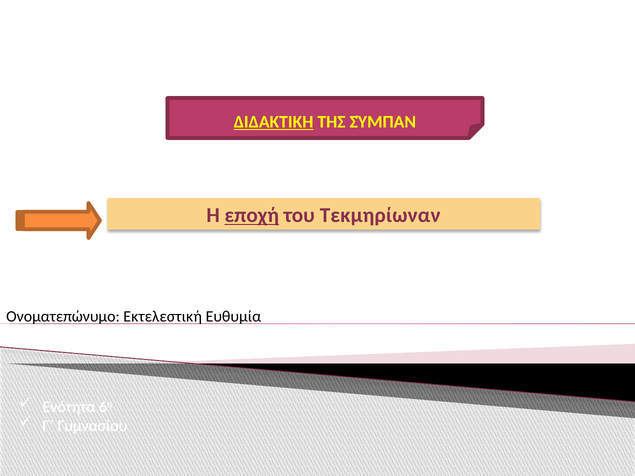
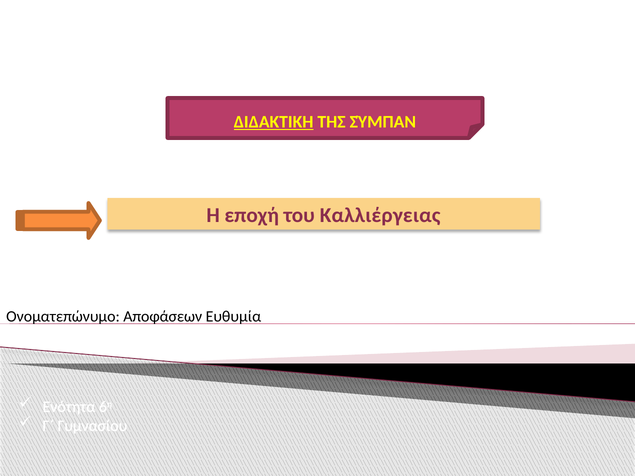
εποχή underline: present -> none (252, 215)
Τεκμηρίωναν: Τεκμηρίωναν -> Καλλιέργειας (380, 215)
Εκτελεστική: Εκτελεστική -> Αποφάσεων (163, 317)
